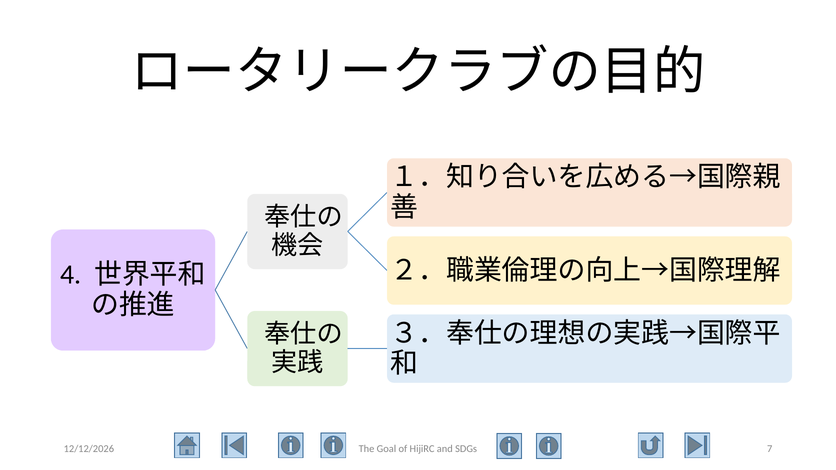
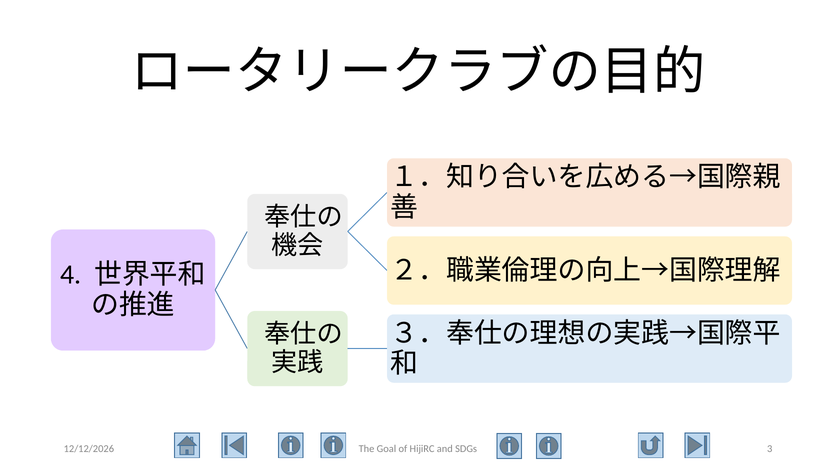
7: 7 -> 3 (770, 449)
